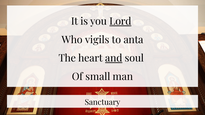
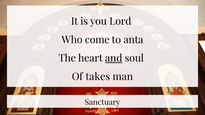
Lord underline: present -> none (120, 22)
vigils: vigils -> come (97, 40)
small: small -> takes (98, 77)
